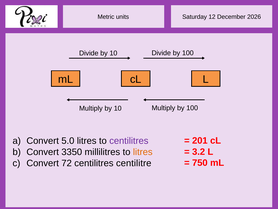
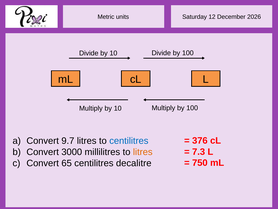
201: 201 -> 376 (200, 140)
5.0: 5.0 -> 9.7 (68, 141)
centilitres colour: purple -> blue (129, 141)
3.2: 3.2 -> 7.3 (199, 151)
3350: 3350 -> 3000 (72, 152)
72: 72 -> 65 (67, 163)
centilitre: centilitre -> decalitre (134, 163)
